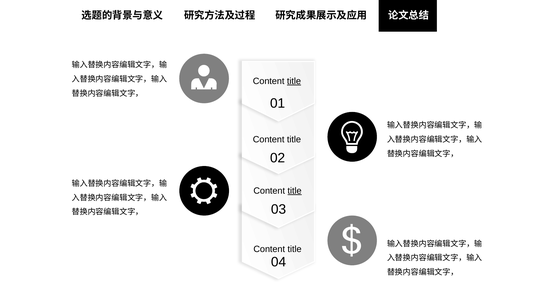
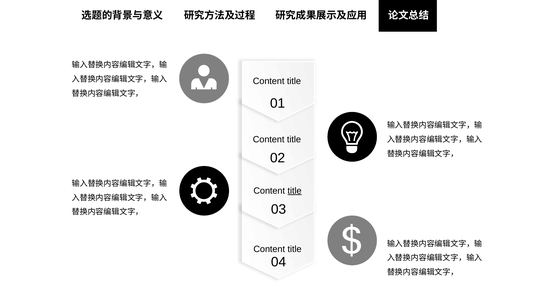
title underline: present -> none (294, 81)
